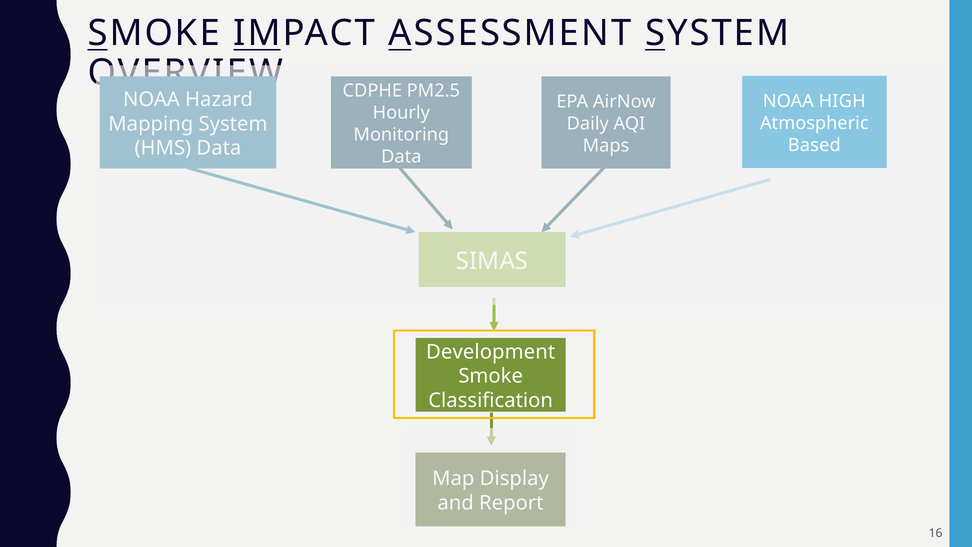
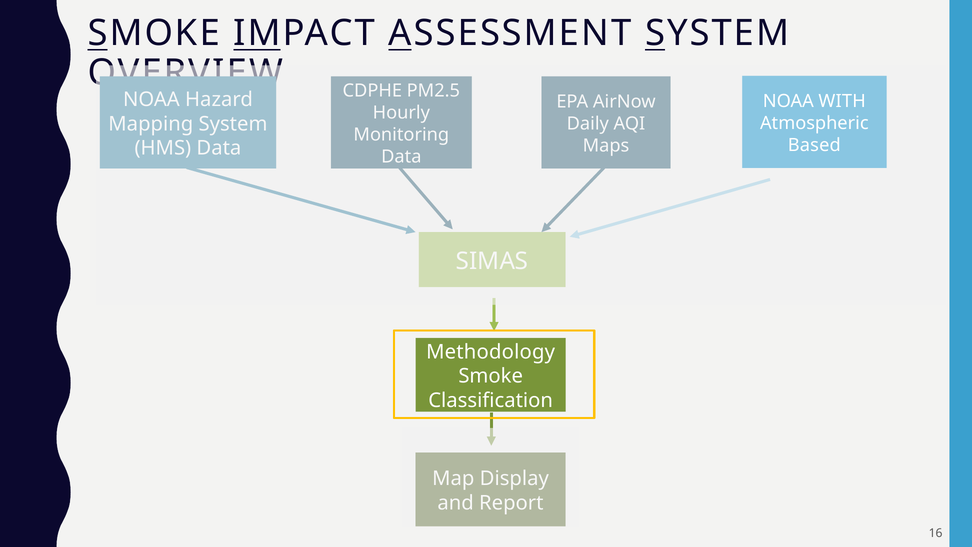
HIGH: HIGH -> WITH (842, 101)
Development: Development -> Methodology (491, 352)
